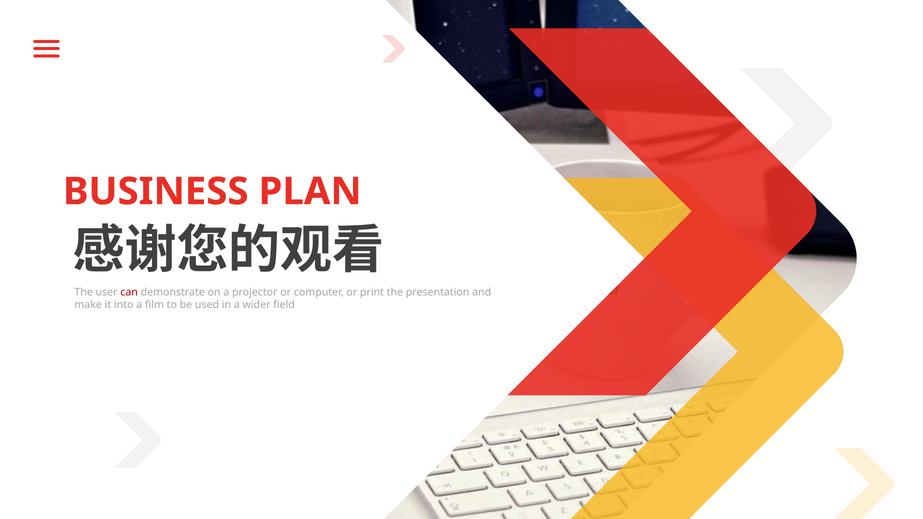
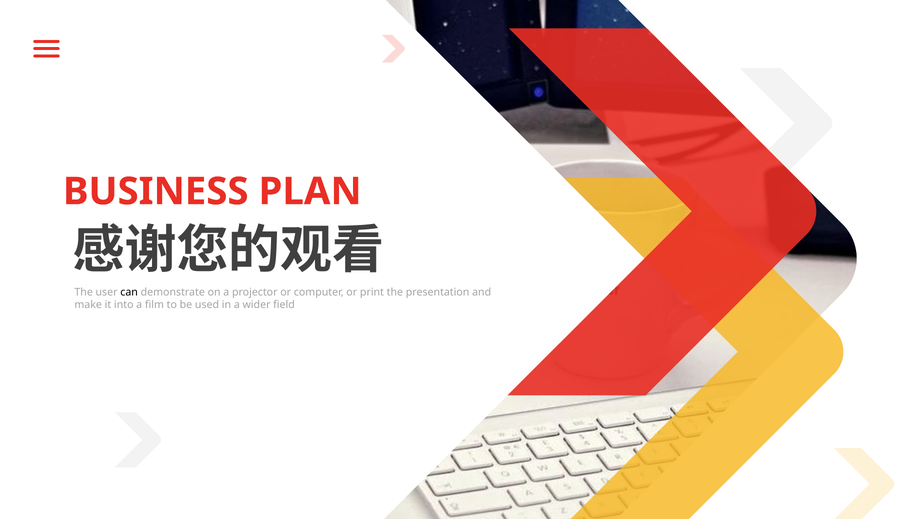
can colour: red -> black (129, 292)
